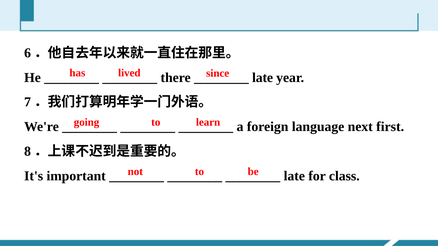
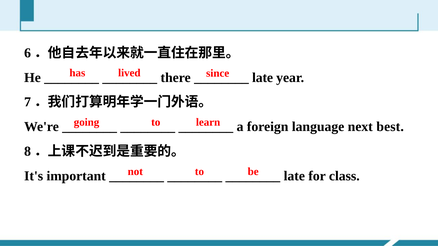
first: first -> best (390, 127)
